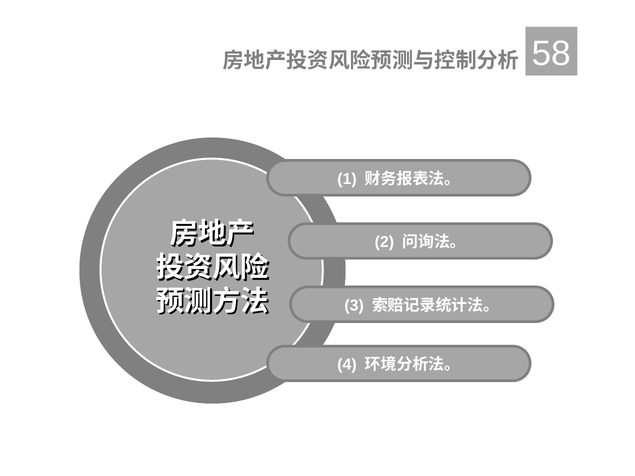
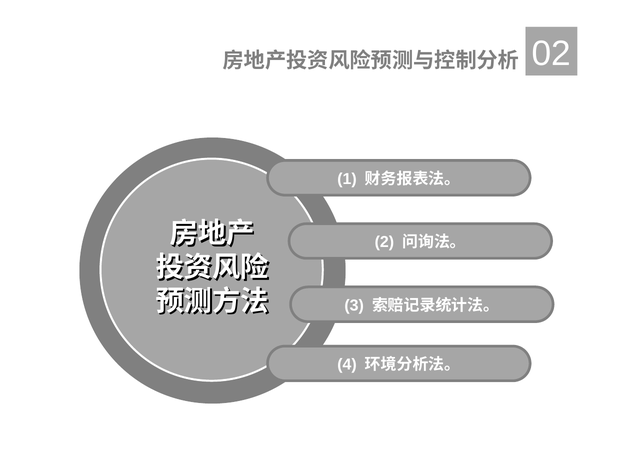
58: 58 -> 02 (551, 54)
